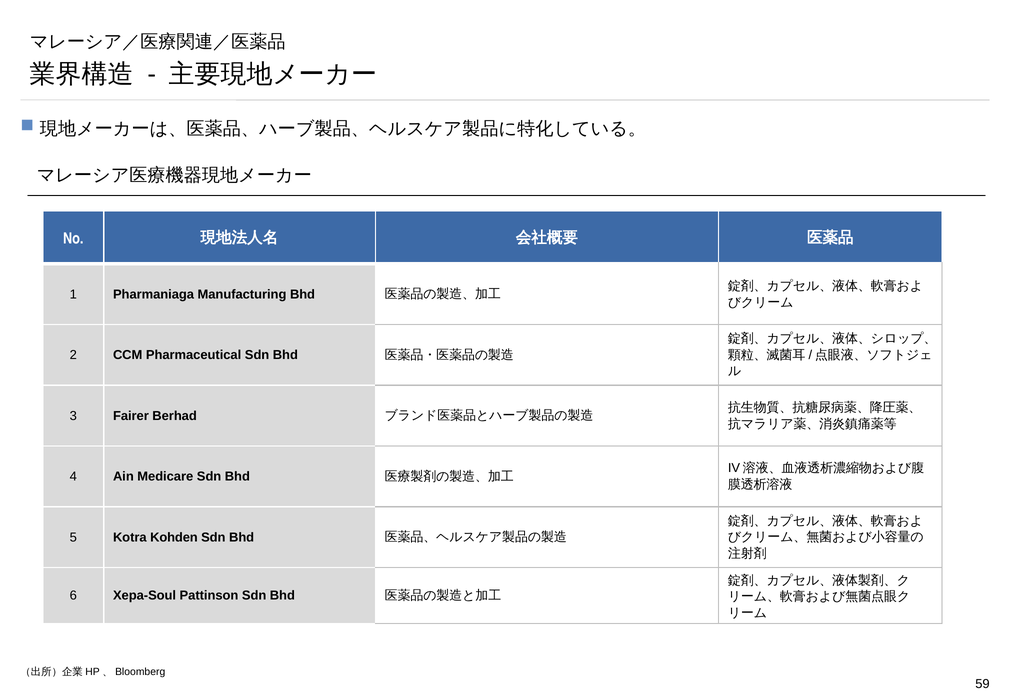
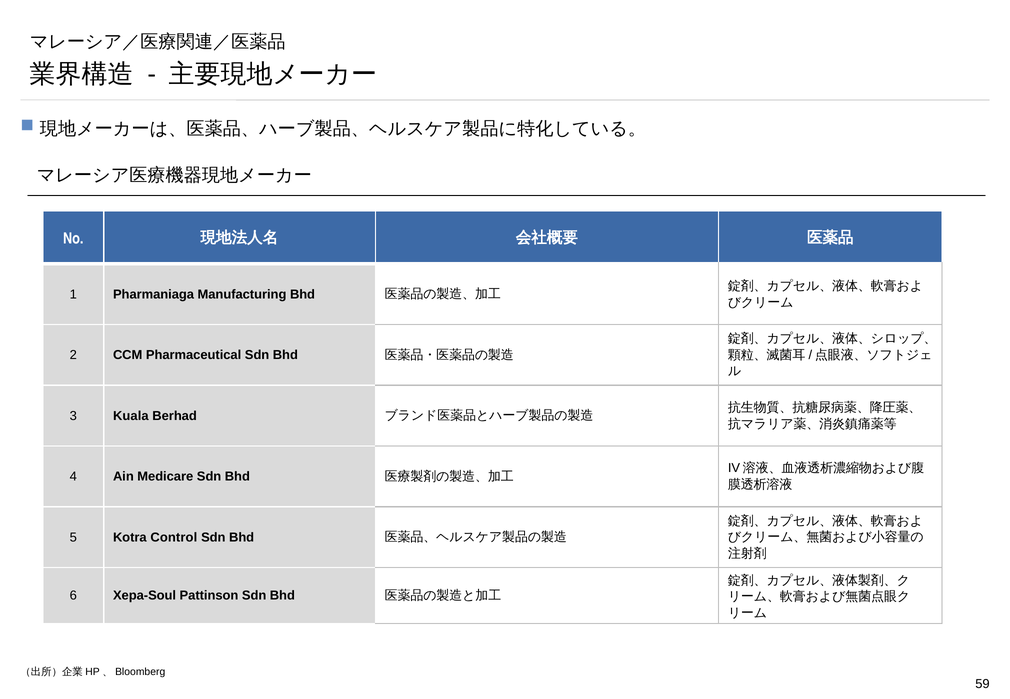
Fairer: Fairer -> Kuala (131, 416)
Kohden: Kohden -> Control (174, 537)
